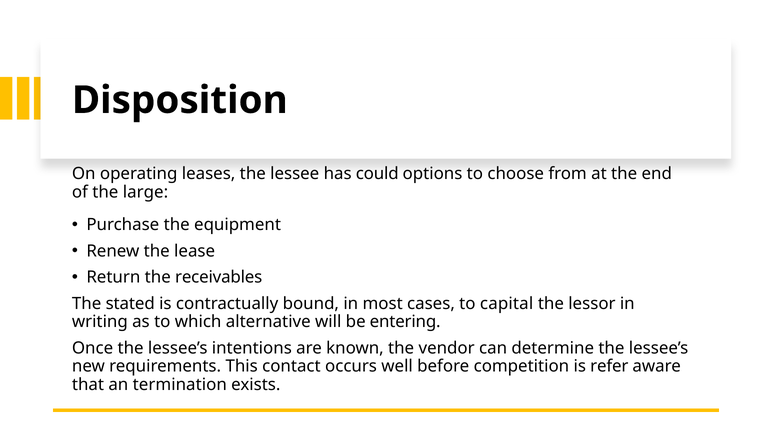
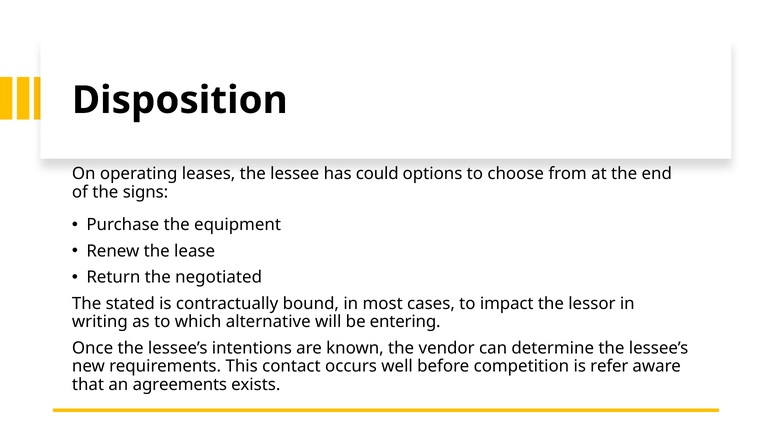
large: large -> signs (146, 192)
receivables: receivables -> negotiated (219, 278)
capital: capital -> impact (507, 304)
termination: termination -> agreements (180, 385)
